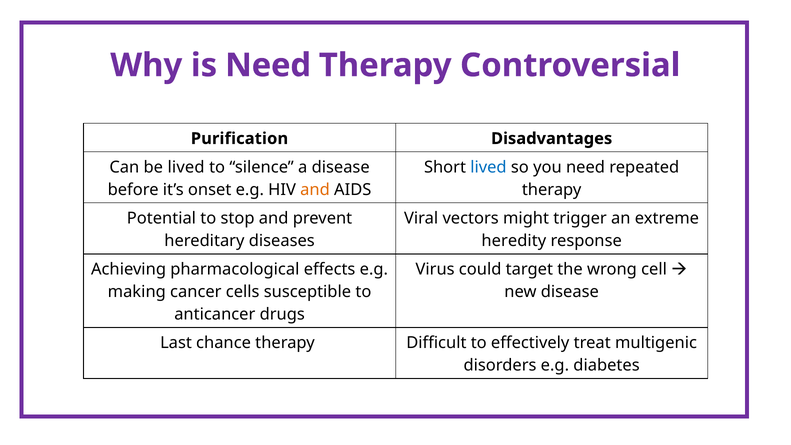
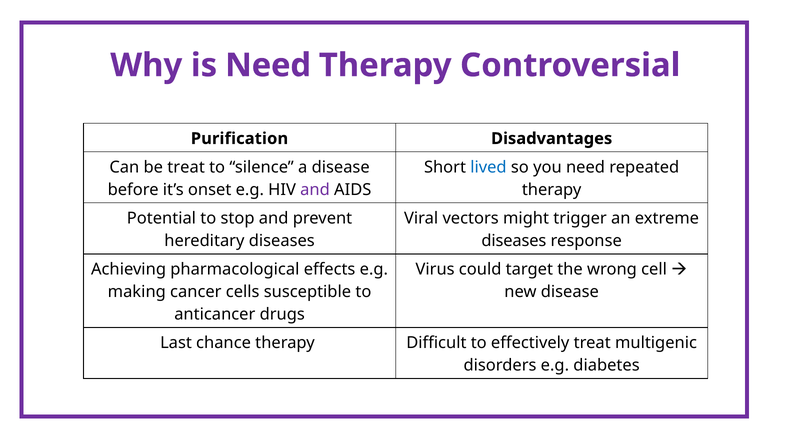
be lived: lived -> treat (186, 167)
and colour: orange -> purple (315, 190)
heredity: heredity -> diseases (514, 241)
